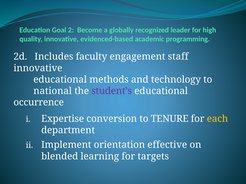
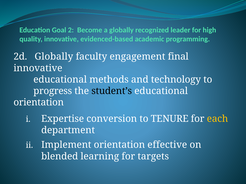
2d Includes: Includes -> Globally (54, 57)
staff: staff -> final (178, 57)
national: national -> progress (53, 91)
student’s colour: purple -> black (112, 91)
occurrence: occurrence -> orientation (39, 103)
